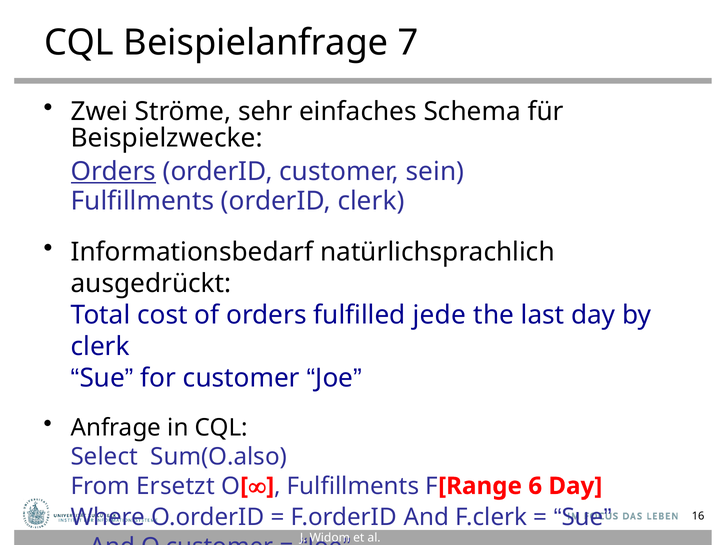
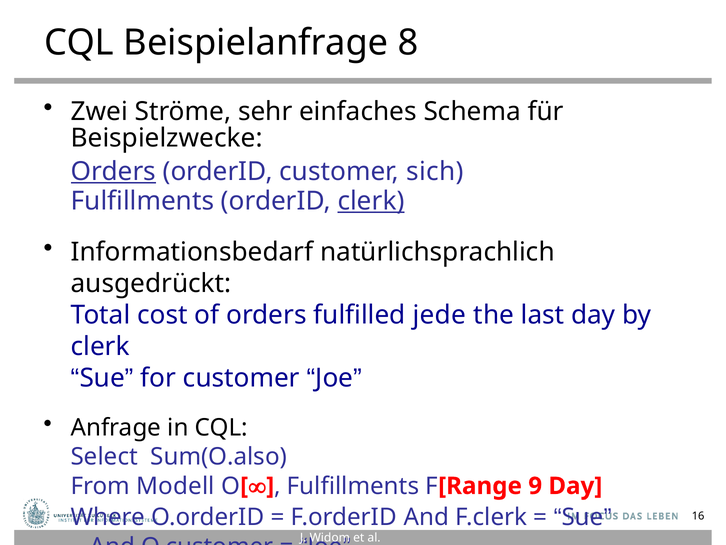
7: 7 -> 8 (408, 43)
sein: sein -> sich (435, 171)
clerk underline: none -> present (371, 201)
Ersetzt: Ersetzt -> Modell (176, 486)
6: 6 -> 9 (535, 486)
